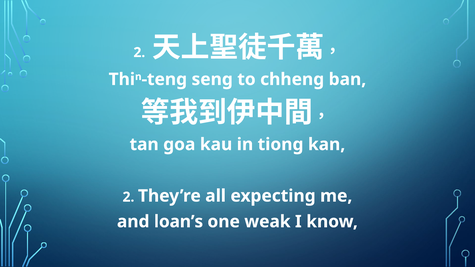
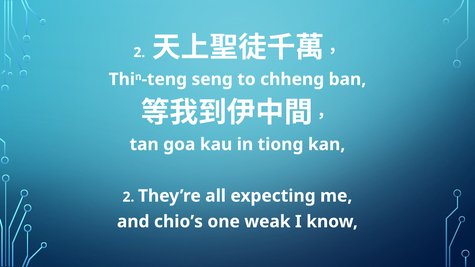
loan’s: loan’s -> chio’s (178, 222)
